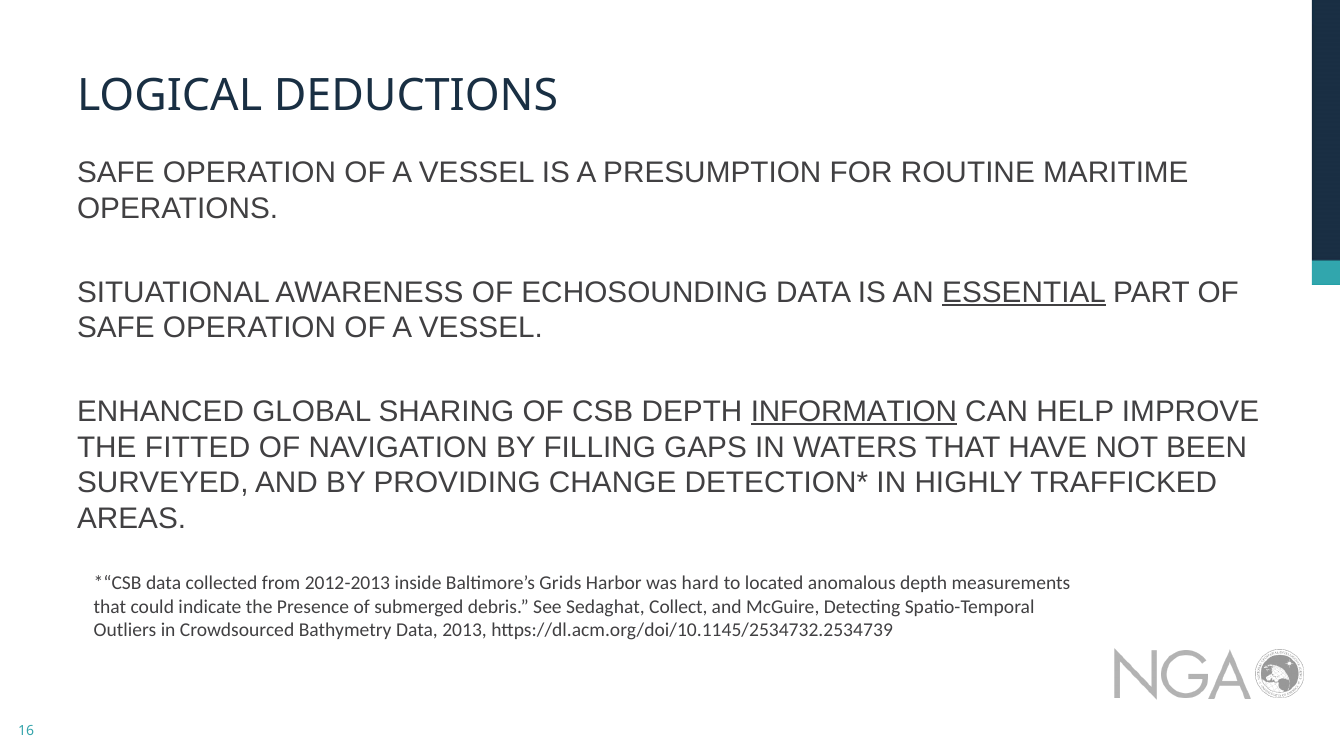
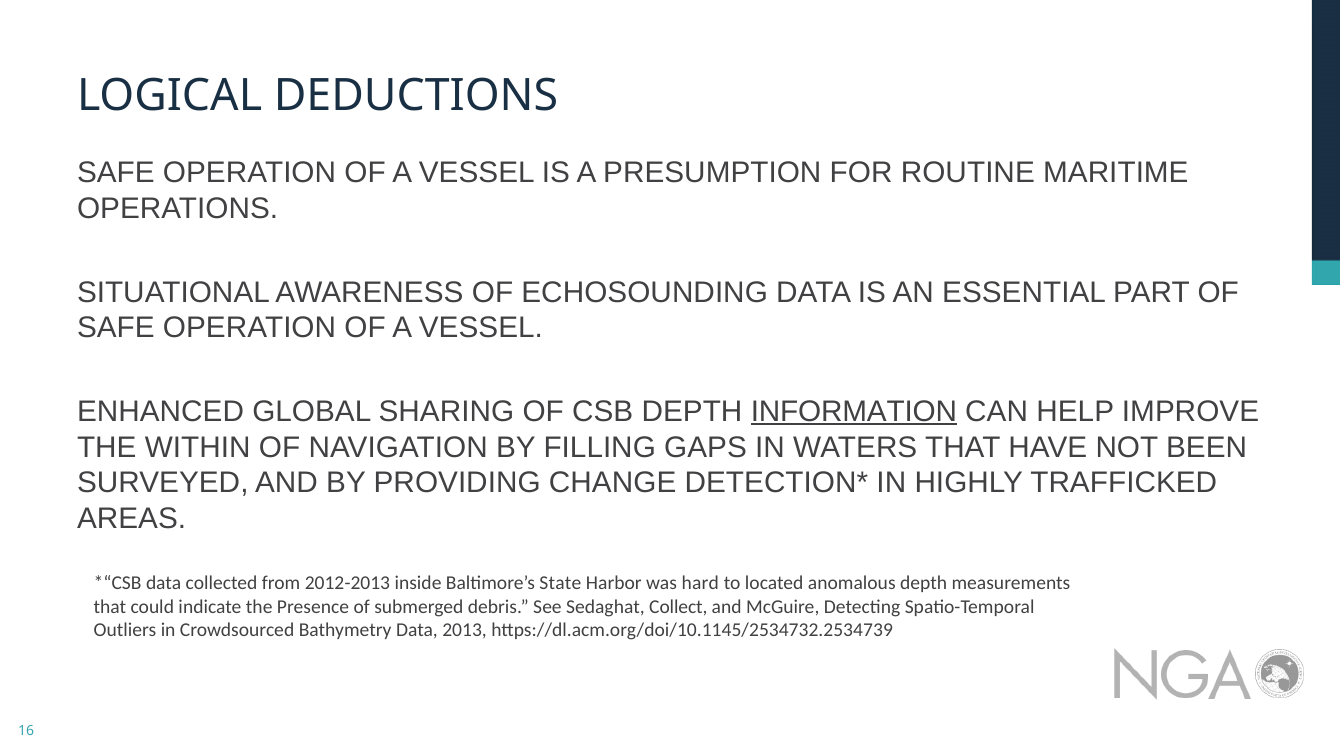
ESSENTIAL underline: present -> none (1024, 292)
FITTED: FITTED -> WITHIN (198, 447)
Grids: Grids -> State (560, 583)
